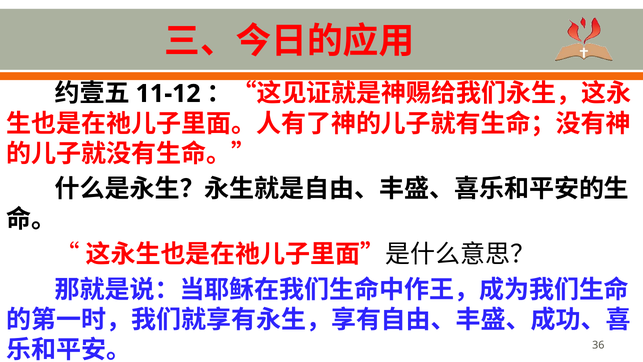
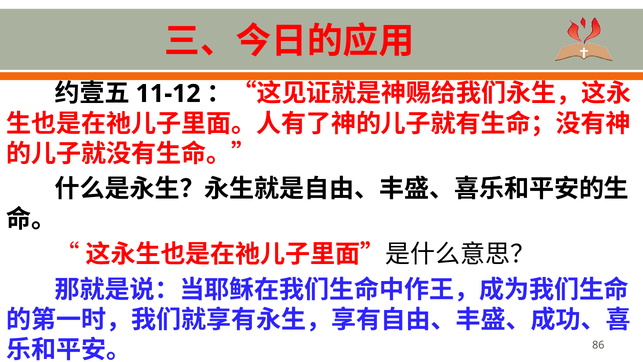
36: 36 -> 86 (598, 345)
